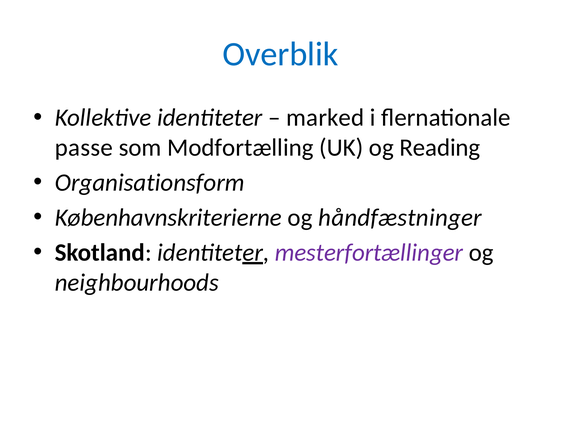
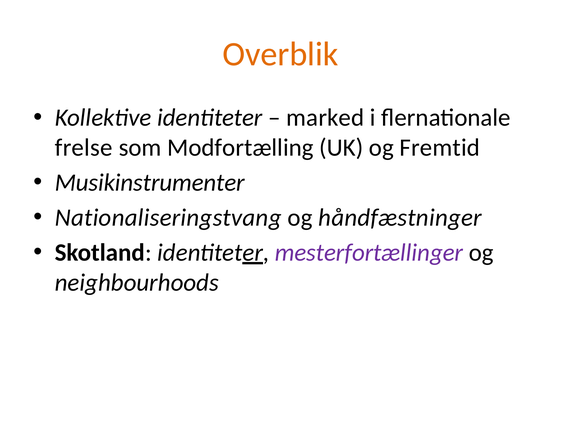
Overblik colour: blue -> orange (280, 54)
passe: passe -> frelse (84, 148)
Reading: Reading -> Fremtid (440, 148)
Organisationsform: Organisationsform -> Musikinstrumenter (150, 183)
Københavnskriterierne: Københavnskriterierne -> Nationaliseringstvang (168, 217)
